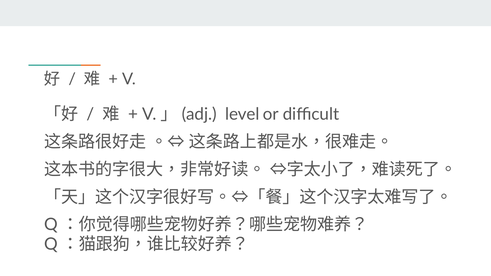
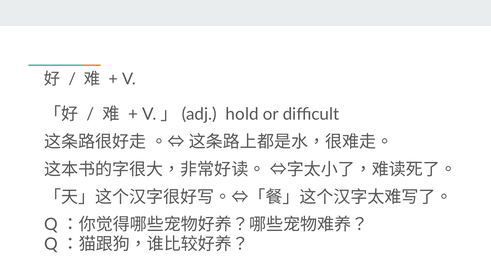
level: level -> hold (242, 114)
